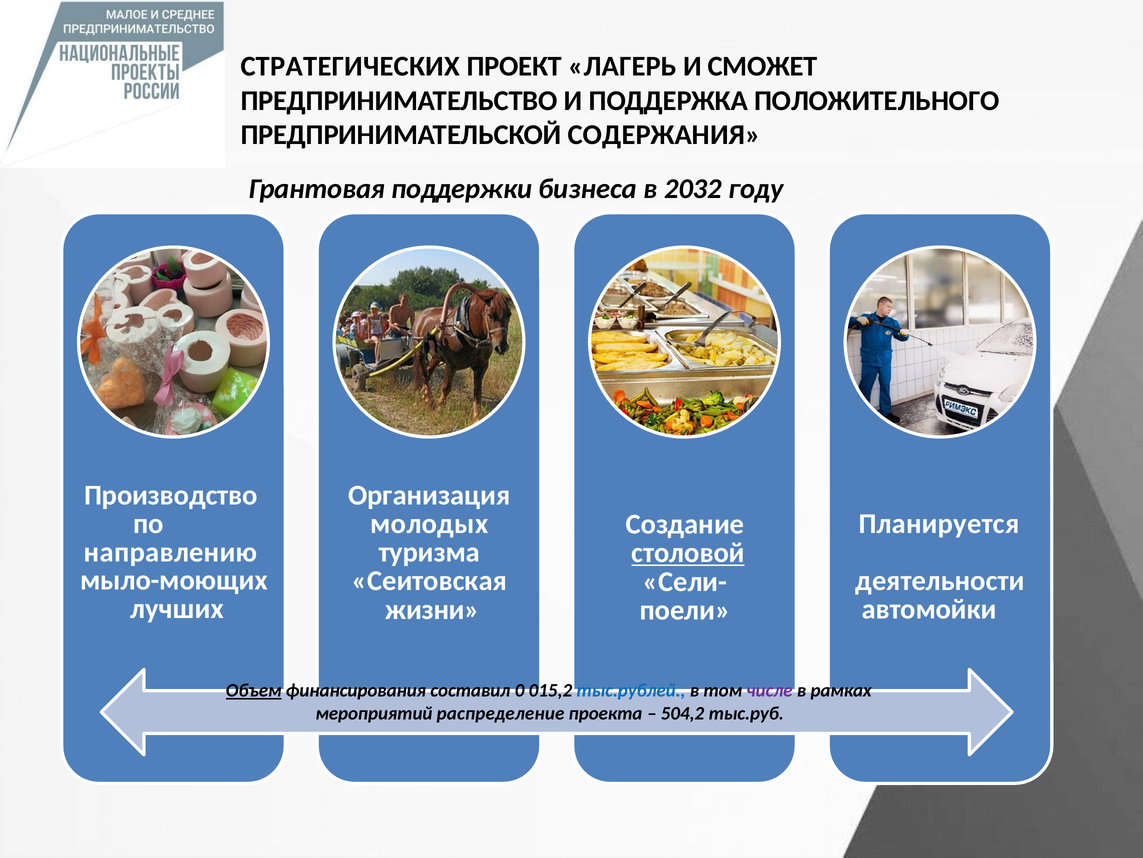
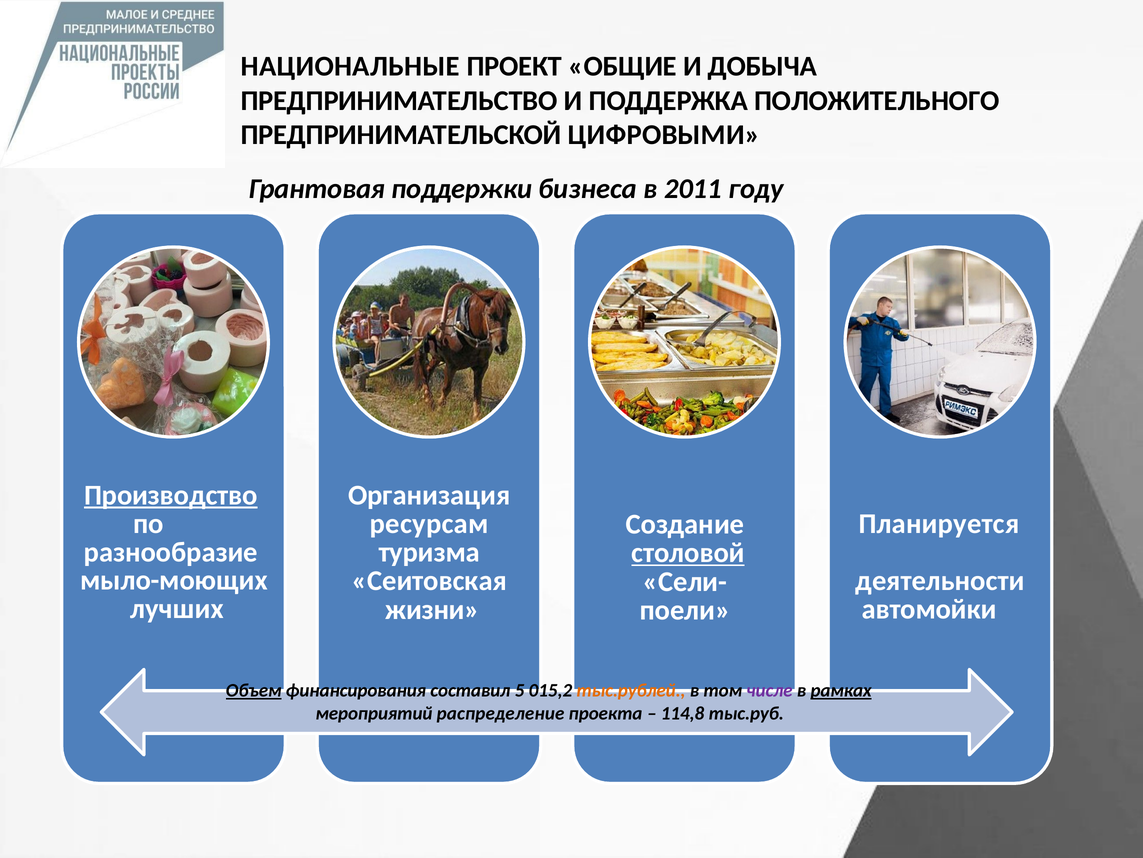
СТРАТЕГИЧЕСКИХ: СТРАТЕГИЧЕСКИХ -> НАЦИОНАЛЬНЫЕ (350, 66)
ЛАГЕРЬ: ЛАГЕРЬ -> ОБЩИЕ (623, 66)
СМОЖЕТ: СМОЖЕТ -> ДОБЫЧА (762, 66)
СОДЕРЖАНИЯ: СОДЕРЖАНИЯ -> ЦИФРОВЫМИ (664, 135)
2032: 2032 -> 2011 (693, 189)
Производство underline: none -> present (171, 495)
молодых: молодых -> ресурсам (429, 523)
направлению: направлению -> разнообразие (171, 552)
0: 0 -> 5 (520, 690)
тыс.рублей colour: blue -> orange (631, 690)
рамках underline: none -> present (841, 690)
504,2: 504,2 -> 114,8 (683, 713)
